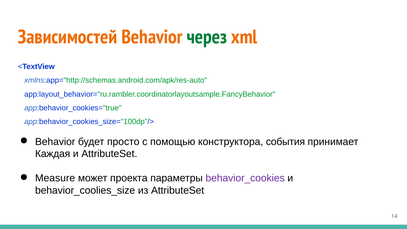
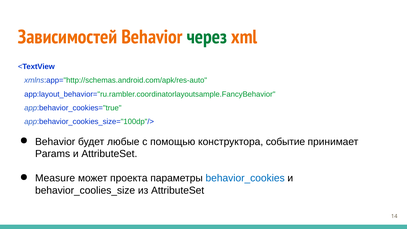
просто: просто -> любые (123, 142)
события: события -> событие (285, 142)
Каждая: Каждая -> Params (53, 154)
behavior_cookies colour: purple -> blue (245, 178)
